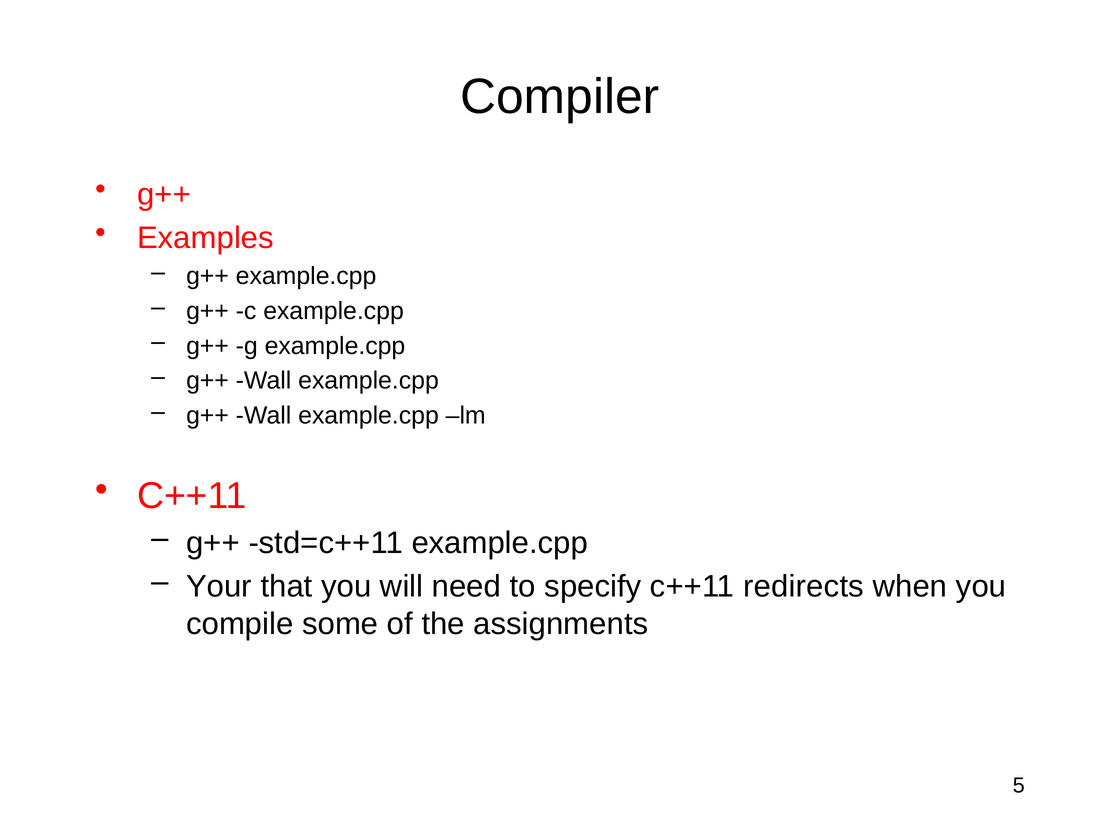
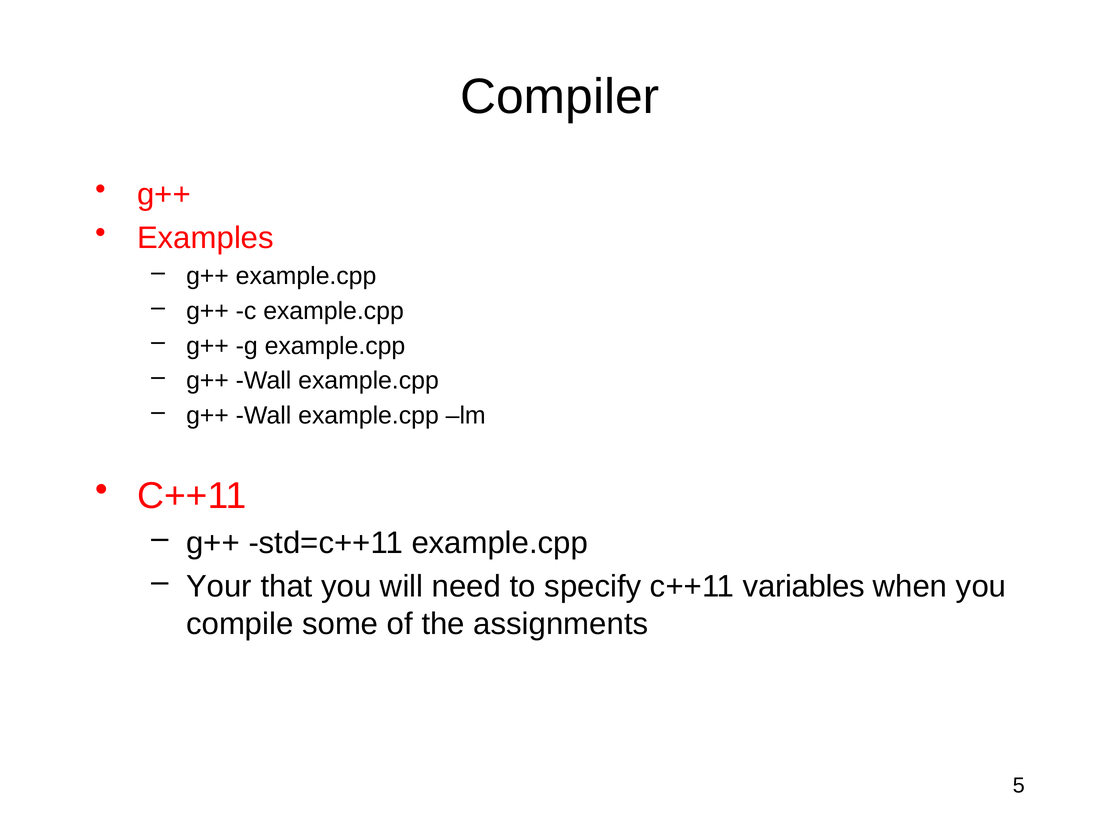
redirects: redirects -> variables (804, 586)
